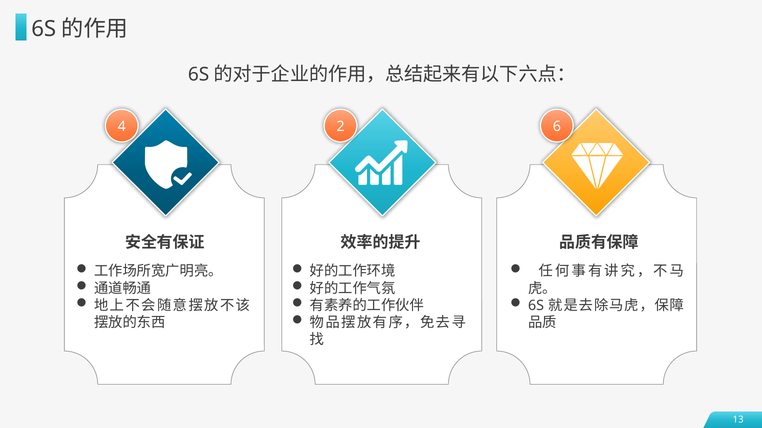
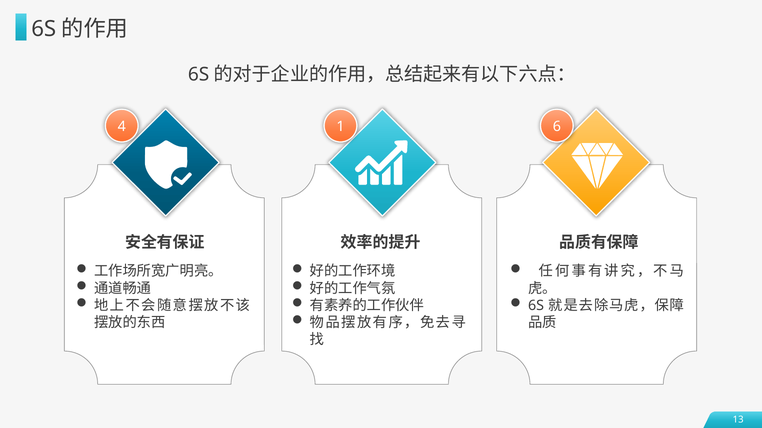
2: 2 -> 1 (341, 127)
